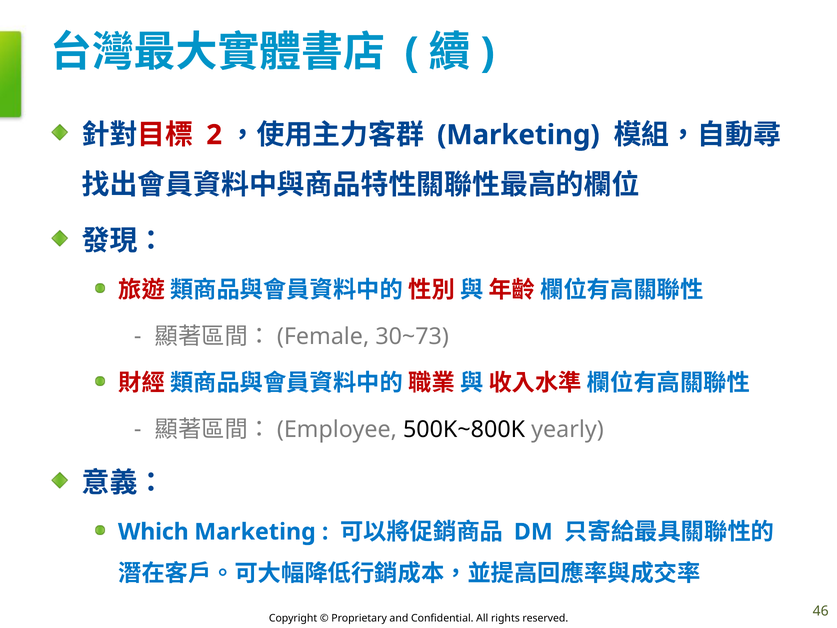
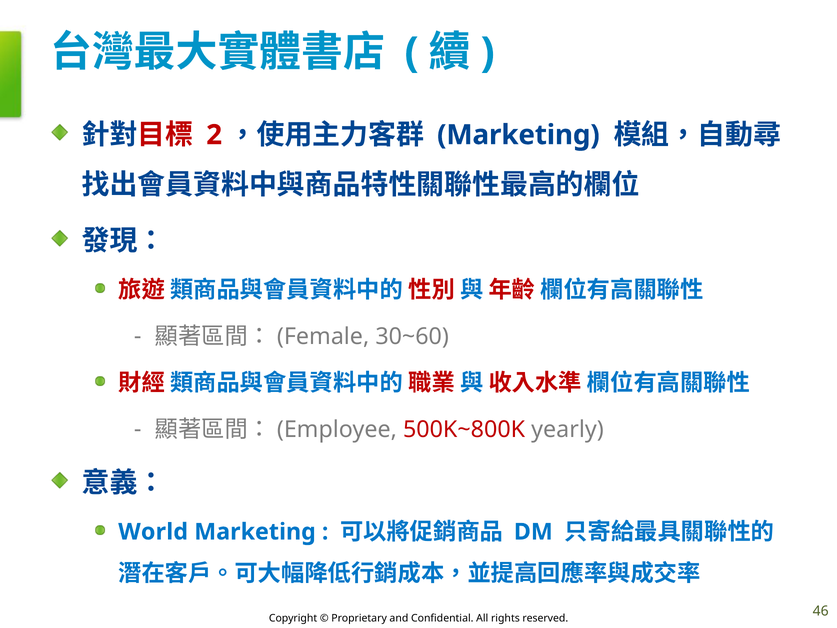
30~73: 30~73 -> 30~60 (412, 336)
500K~800K colour: black -> red (464, 429)
Which: Which -> World (153, 532)
